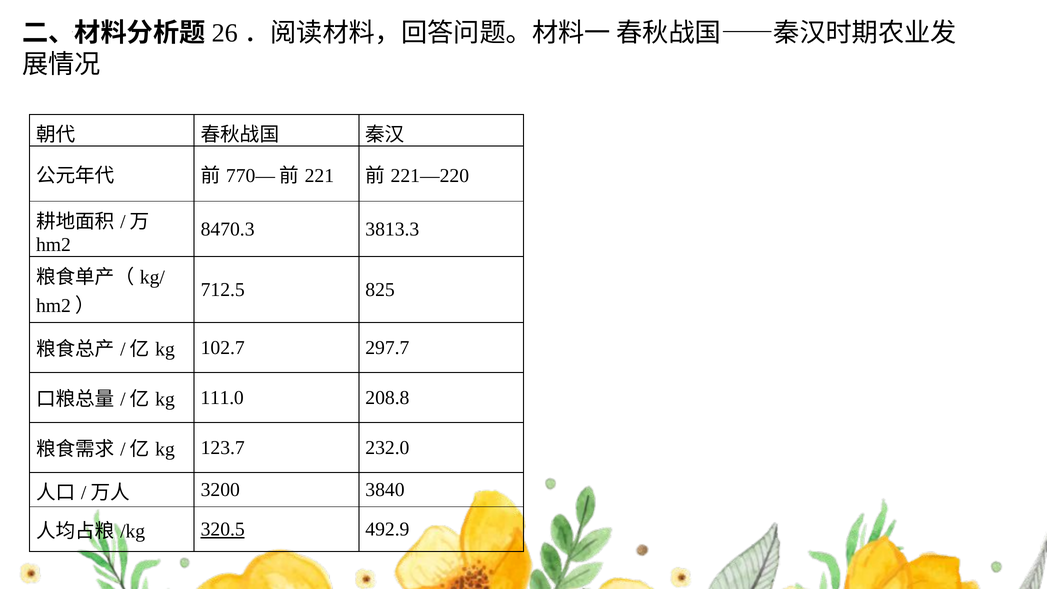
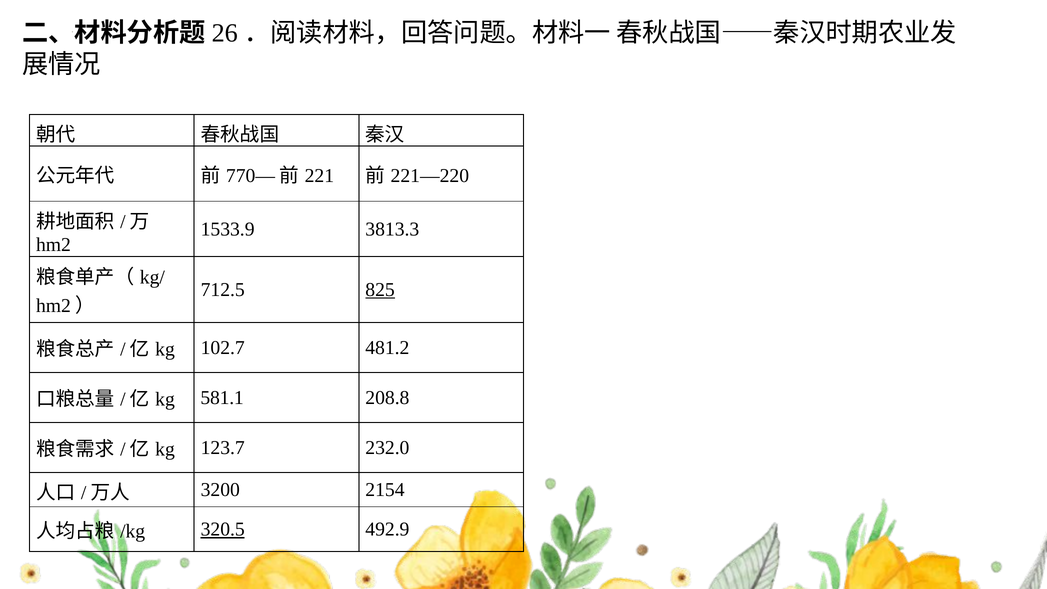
8470.3: 8470.3 -> 1533.9 (228, 229)
825 underline: none -> present (380, 290)
297.7: 297.7 -> 481.2 (387, 348)
111.0: 111.0 -> 581.1 (222, 398)
3840: 3840 -> 2154 (385, 490)
